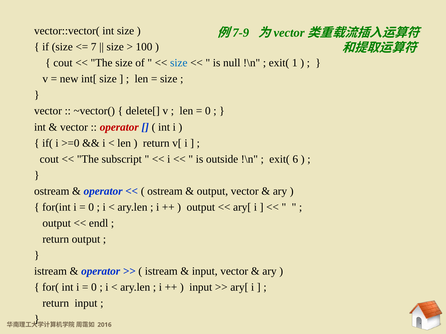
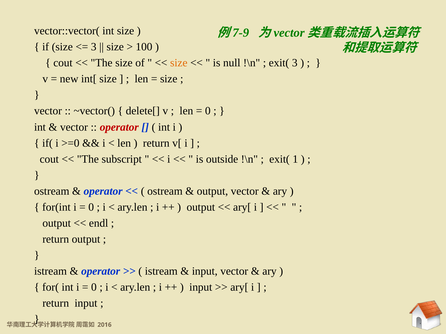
7: 7 -> 3 (94, 47)
size colour: blue -> orange (179, 63)
exit( 1: 1 -> 3 (295, 63)
6: 6 -> 1 (295, 159)
